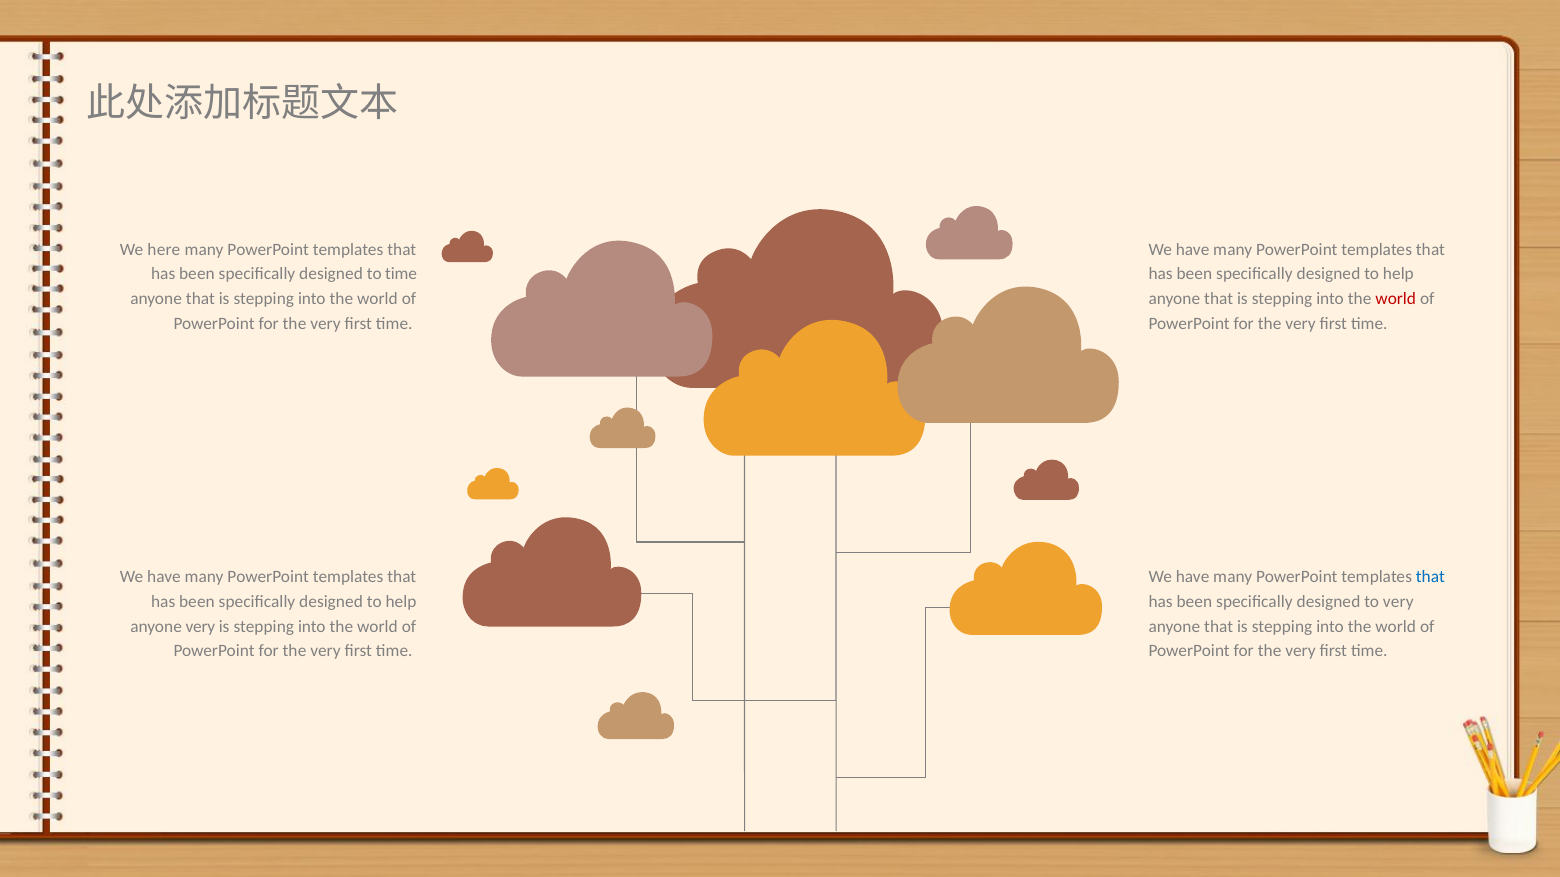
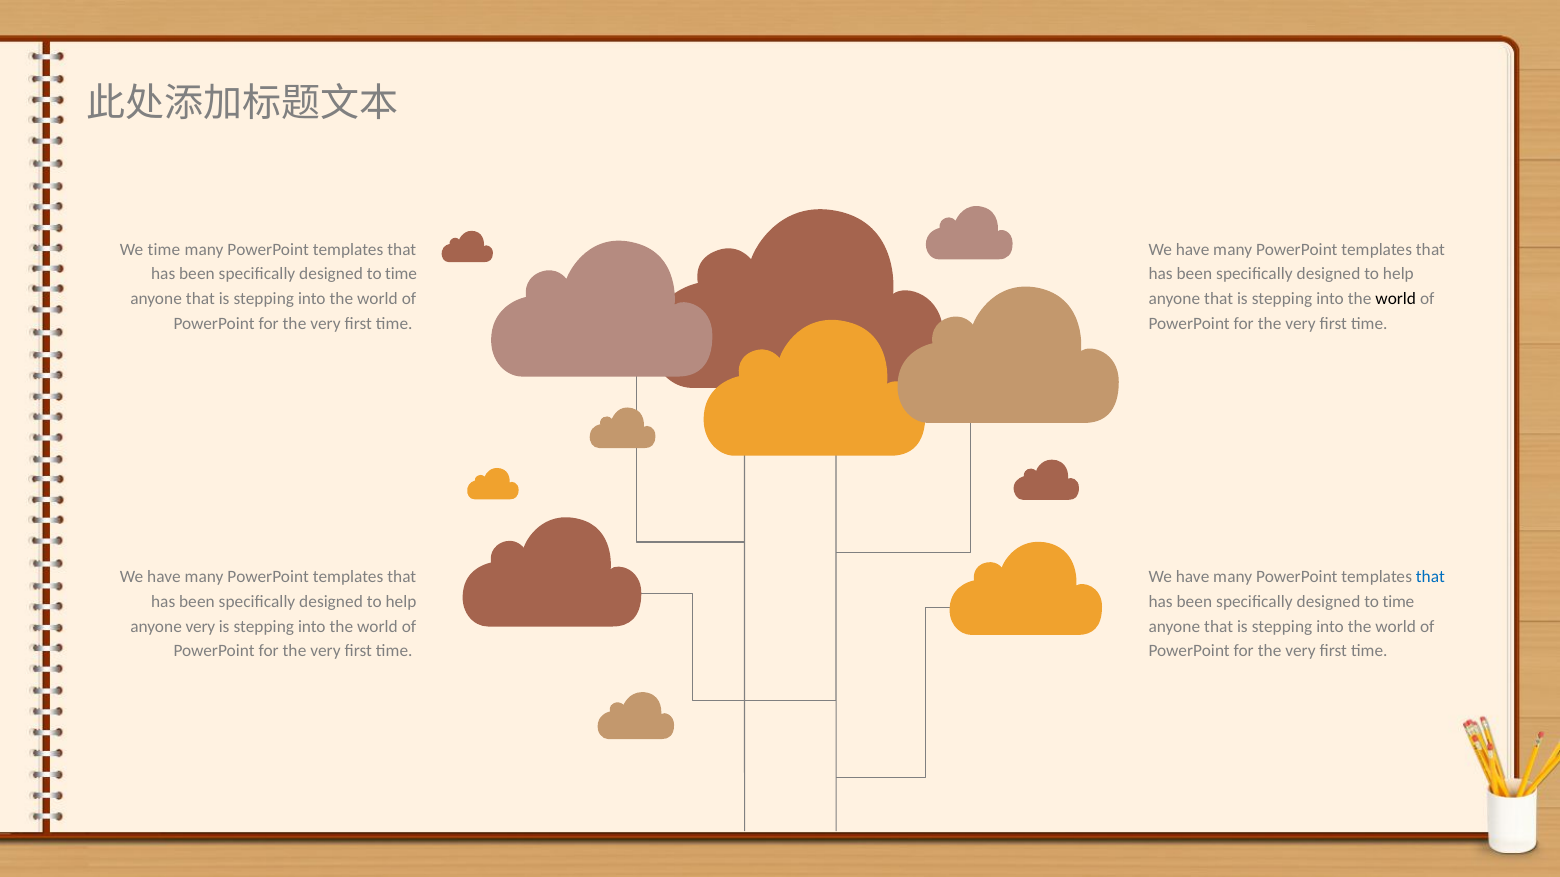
We here: here -> time (164, 249)
world colour: red -> black (1396, 299)
very: very -> time (1398, 602)
